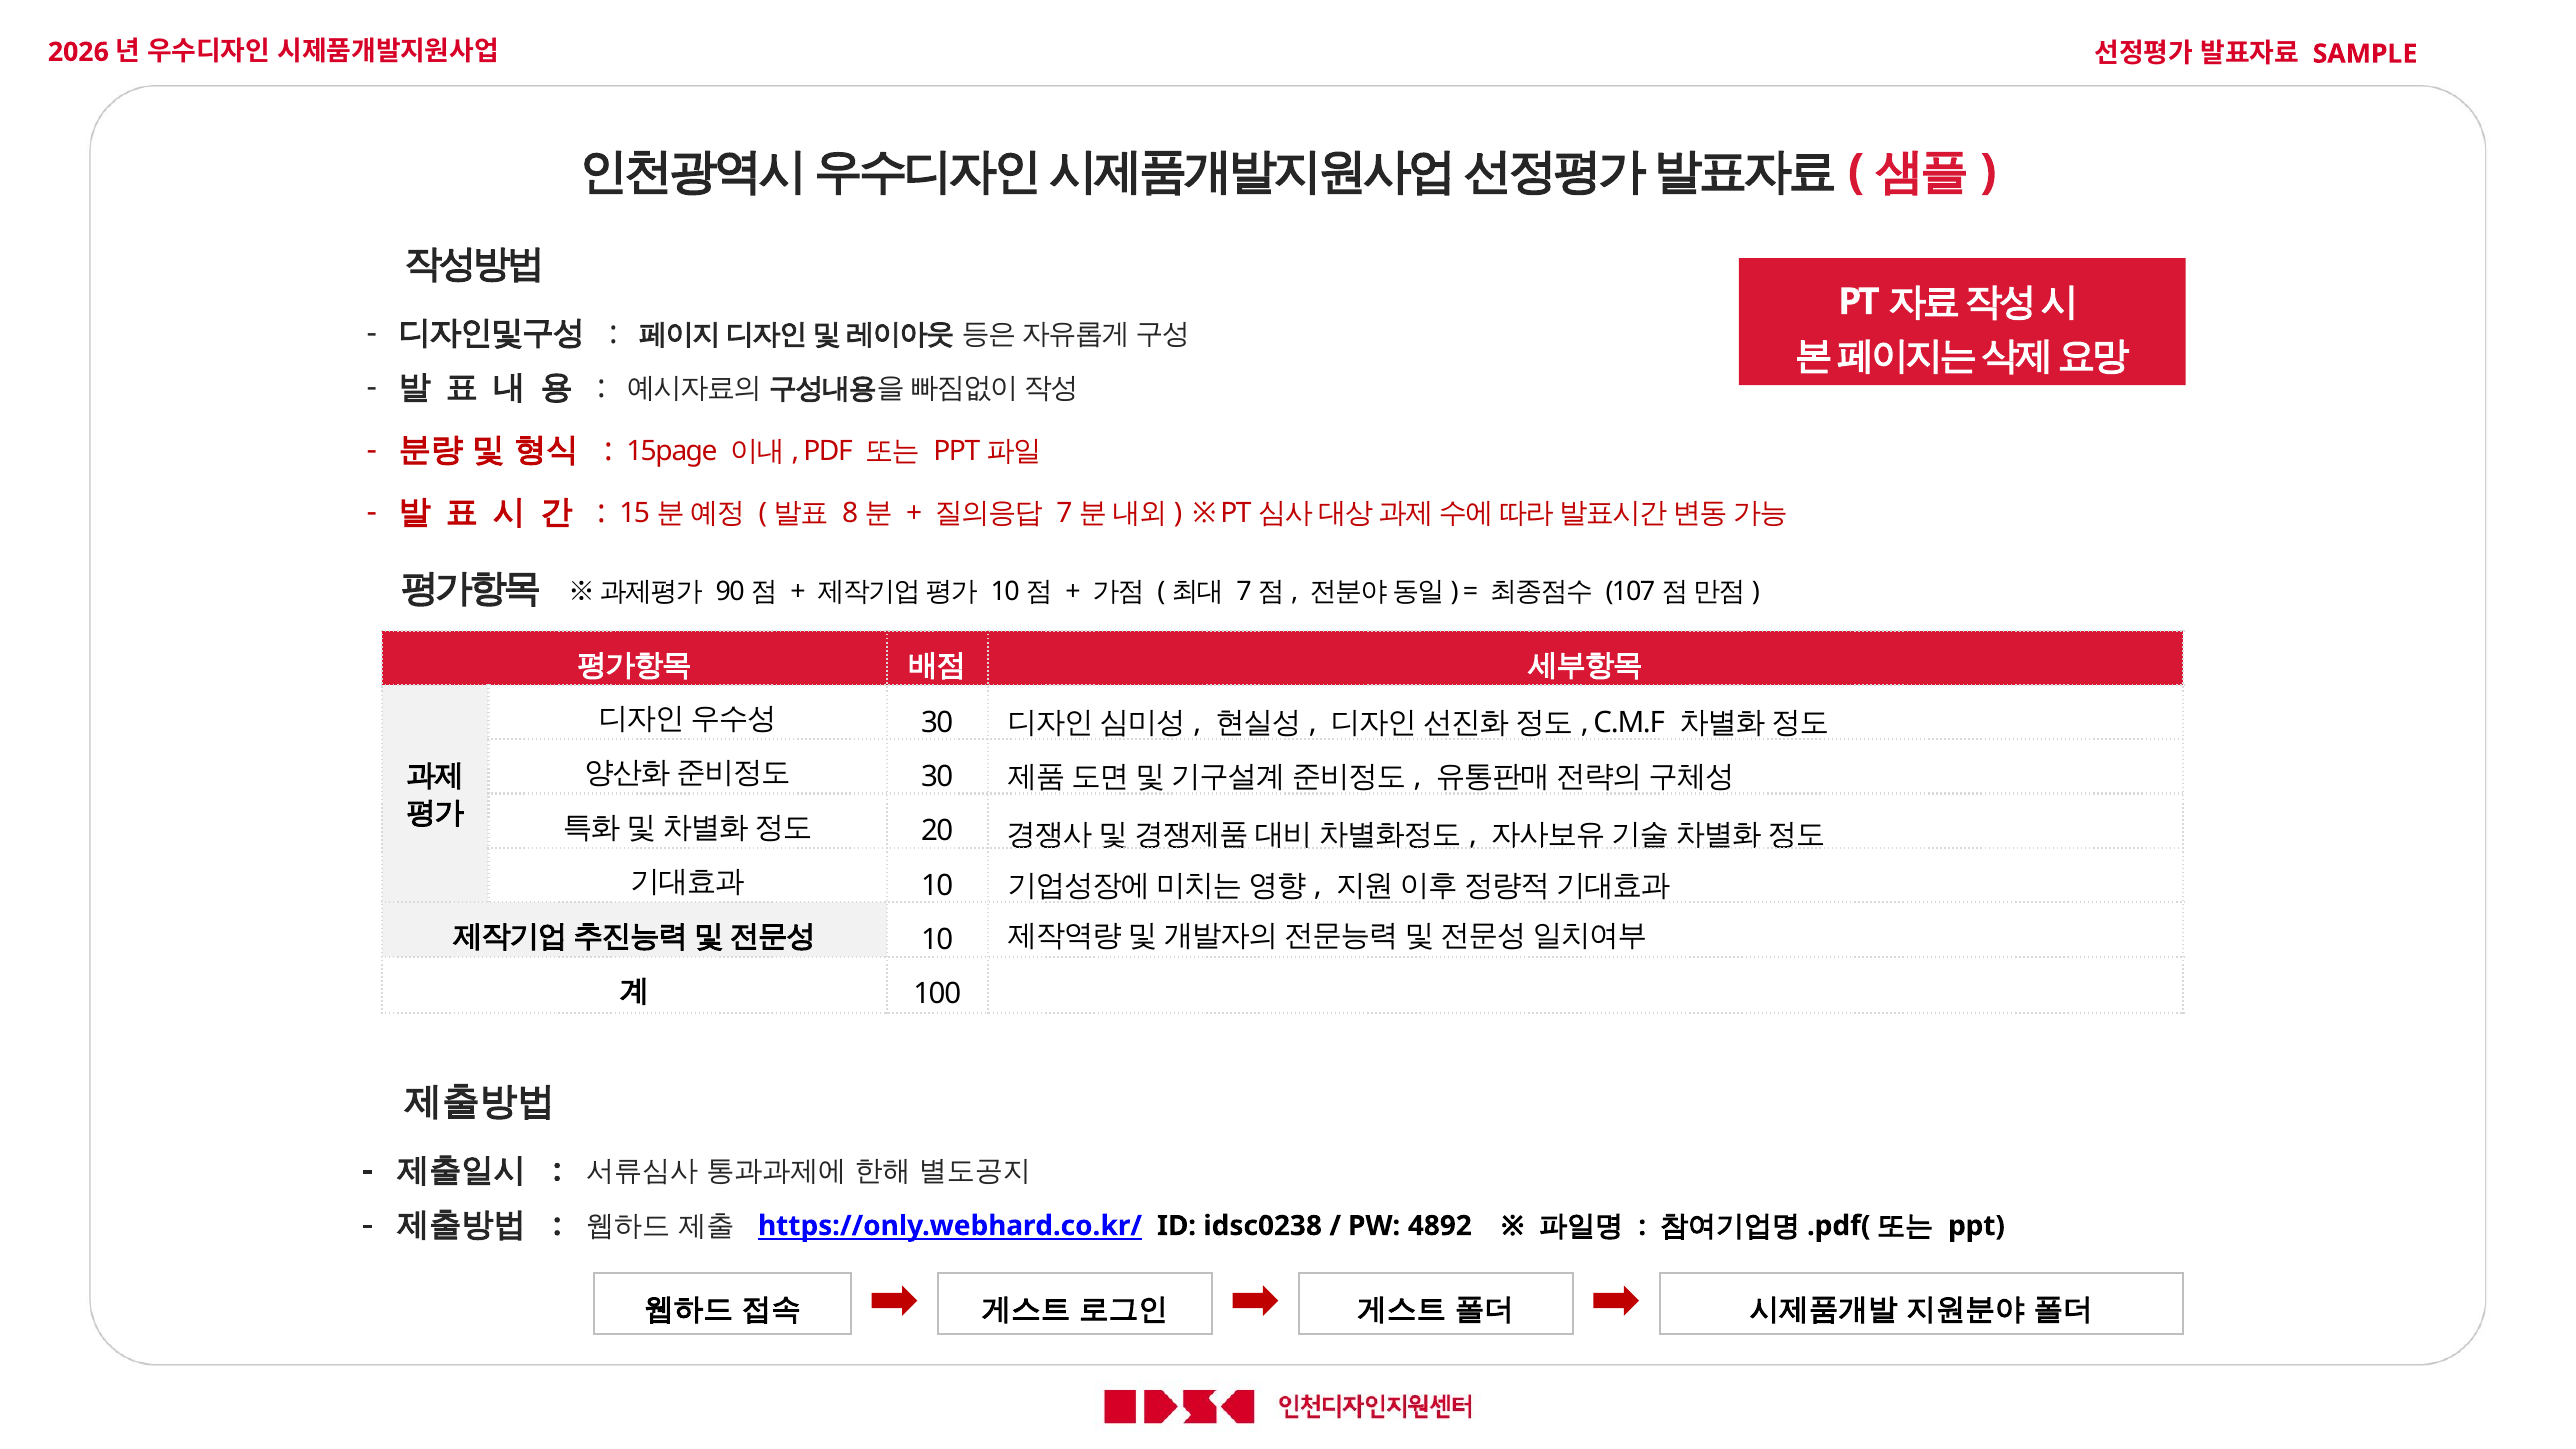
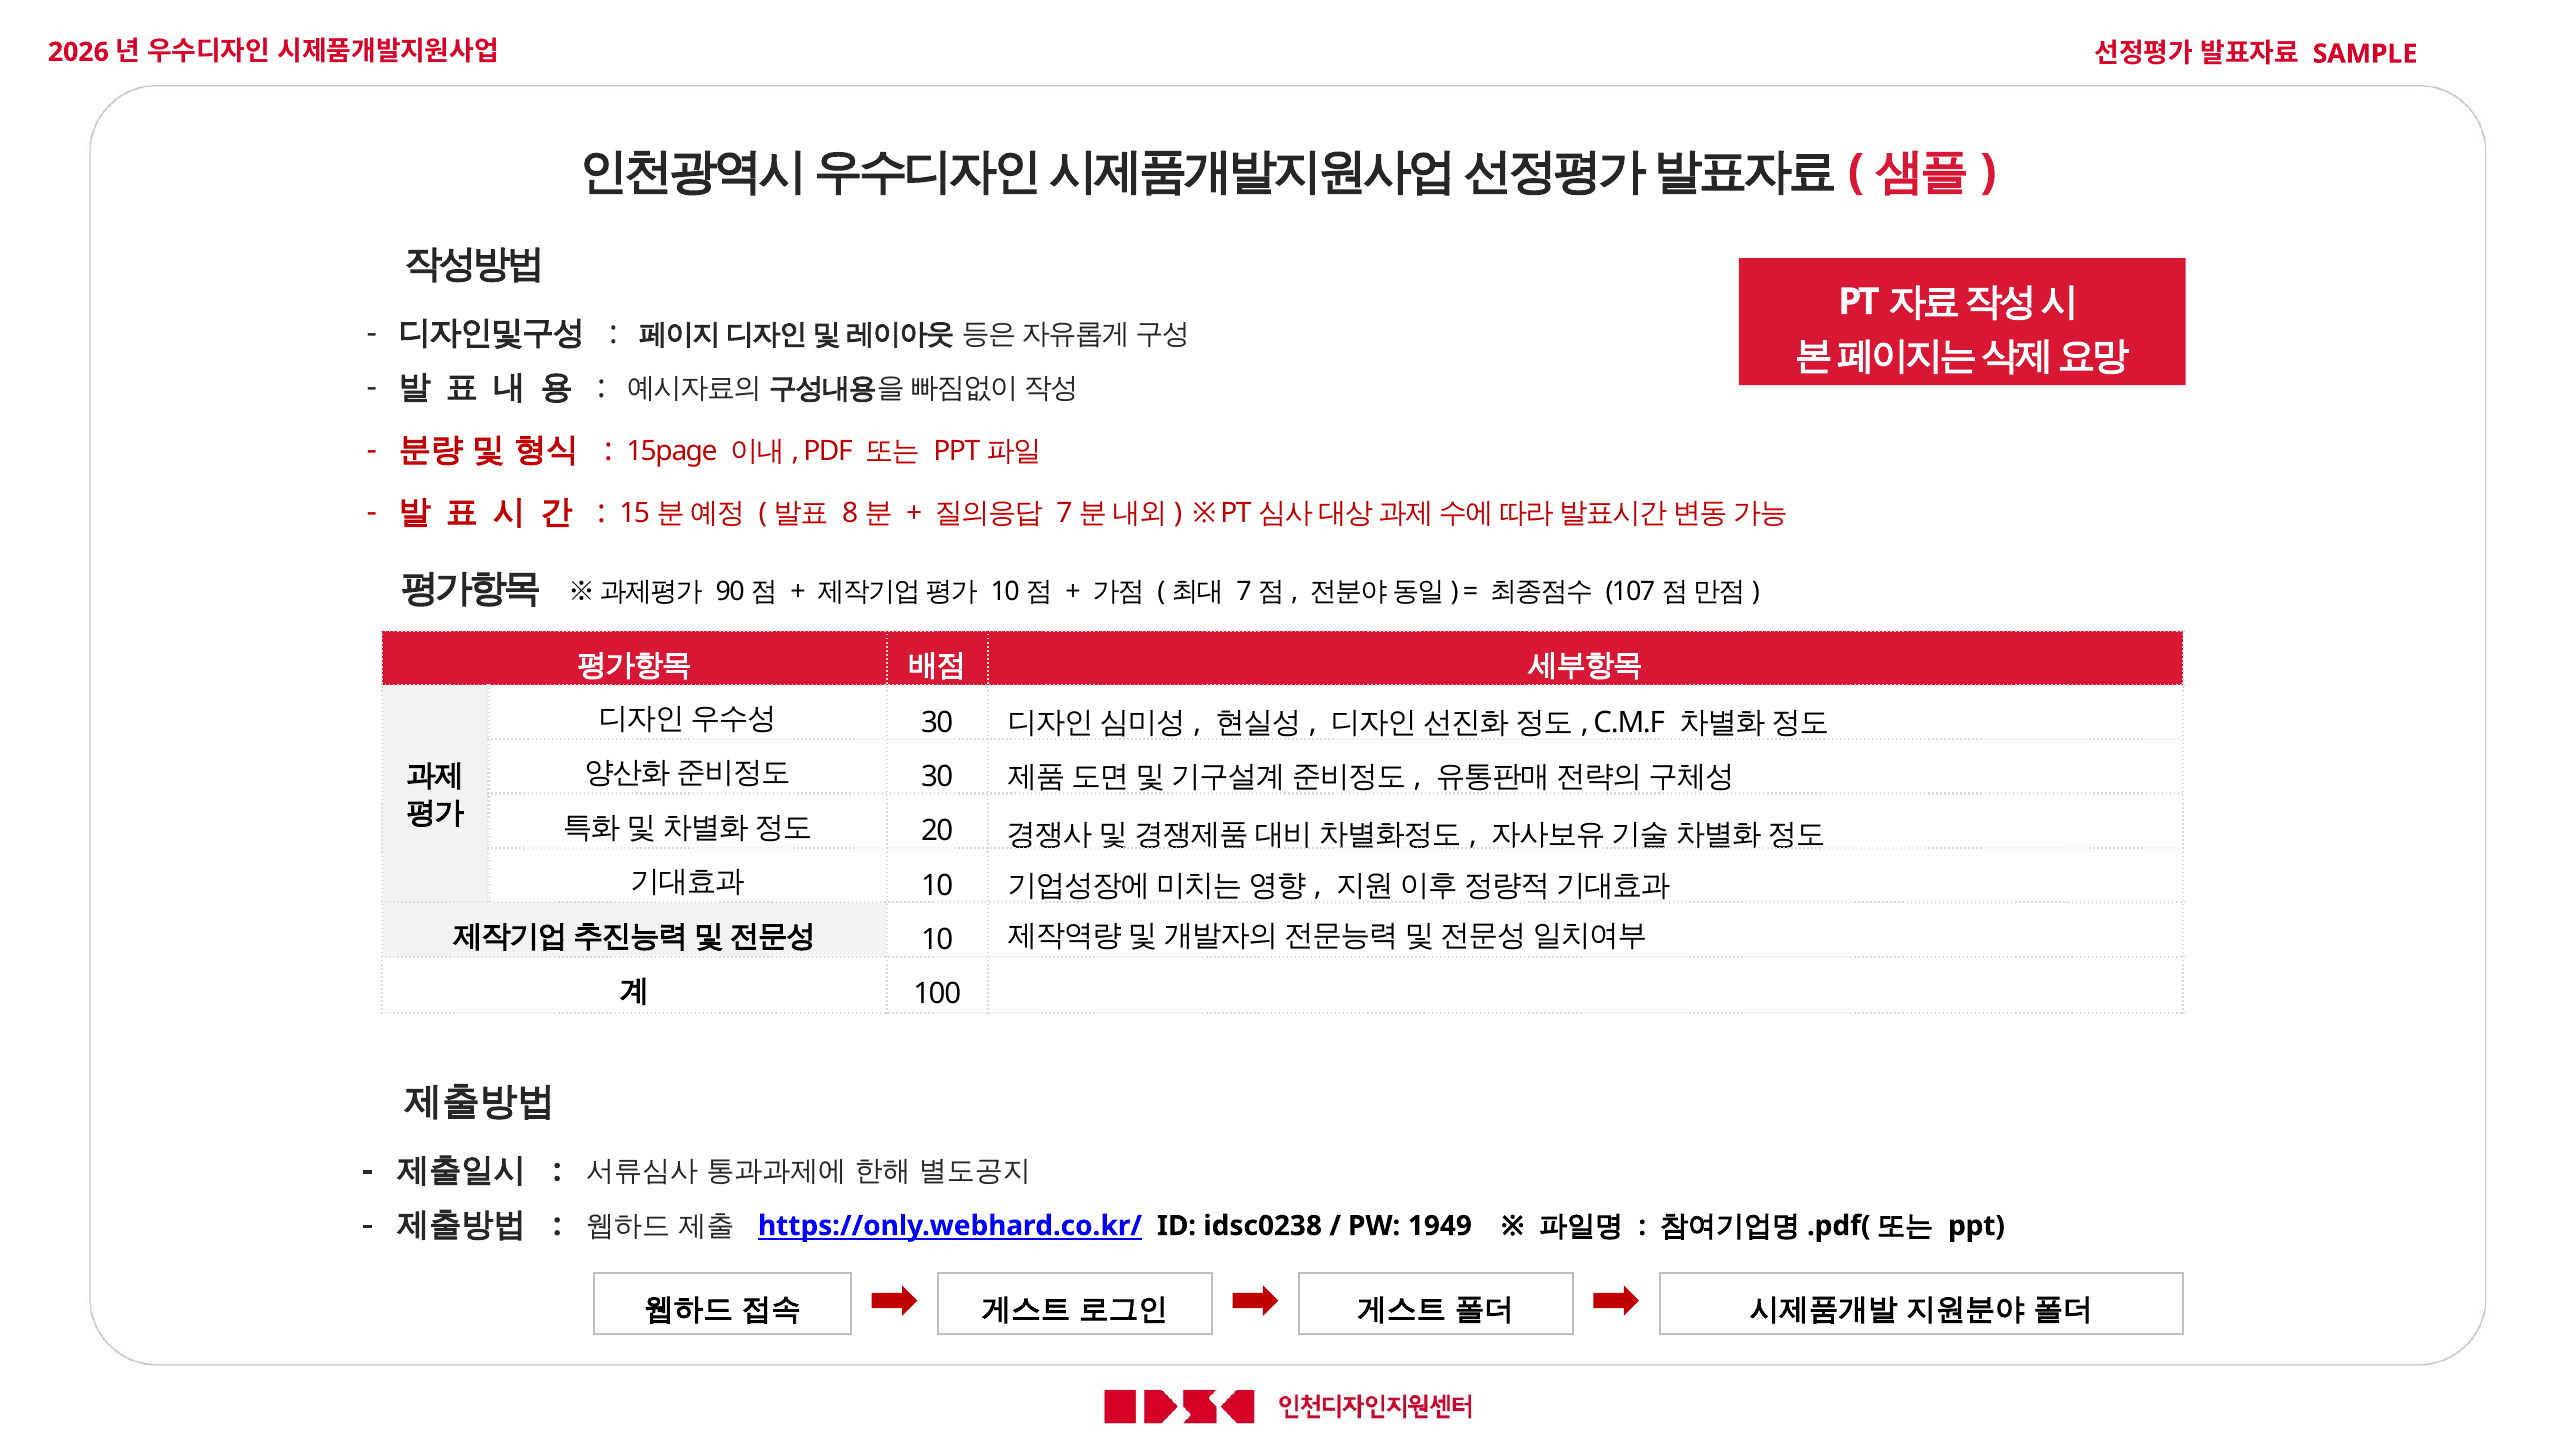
4892: 4892 -> 1949 (1440, 1226)
